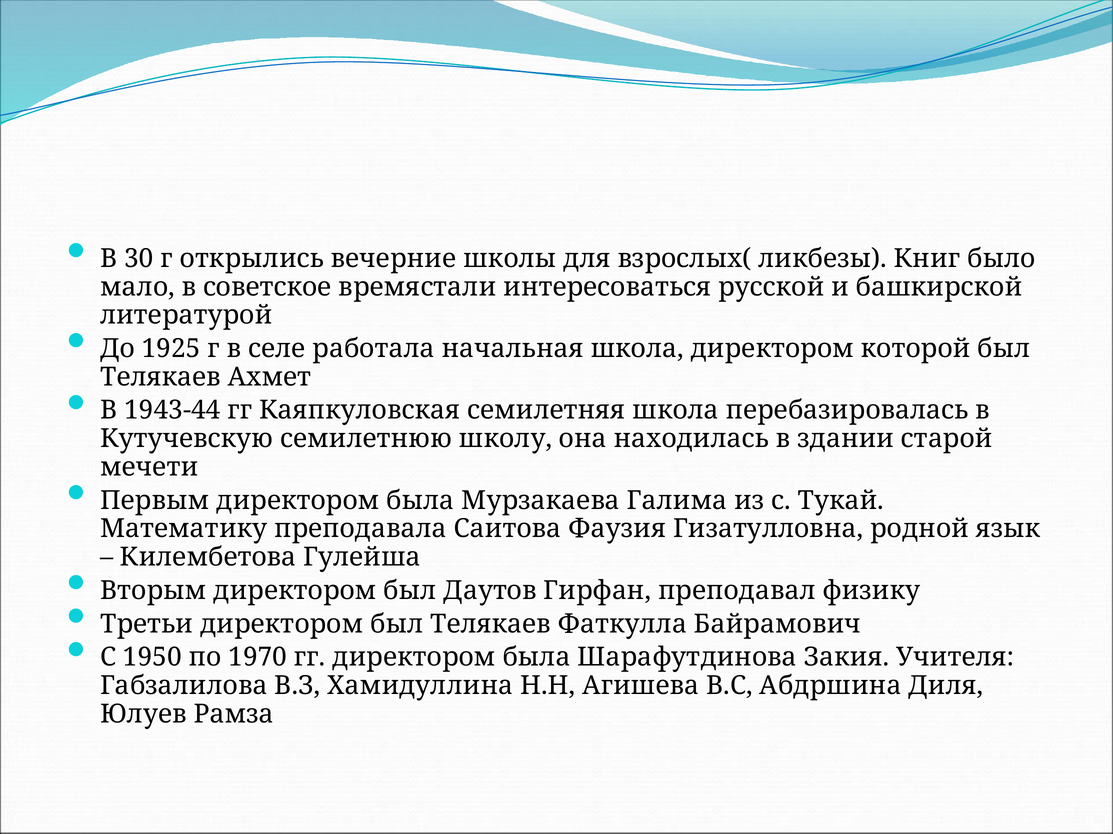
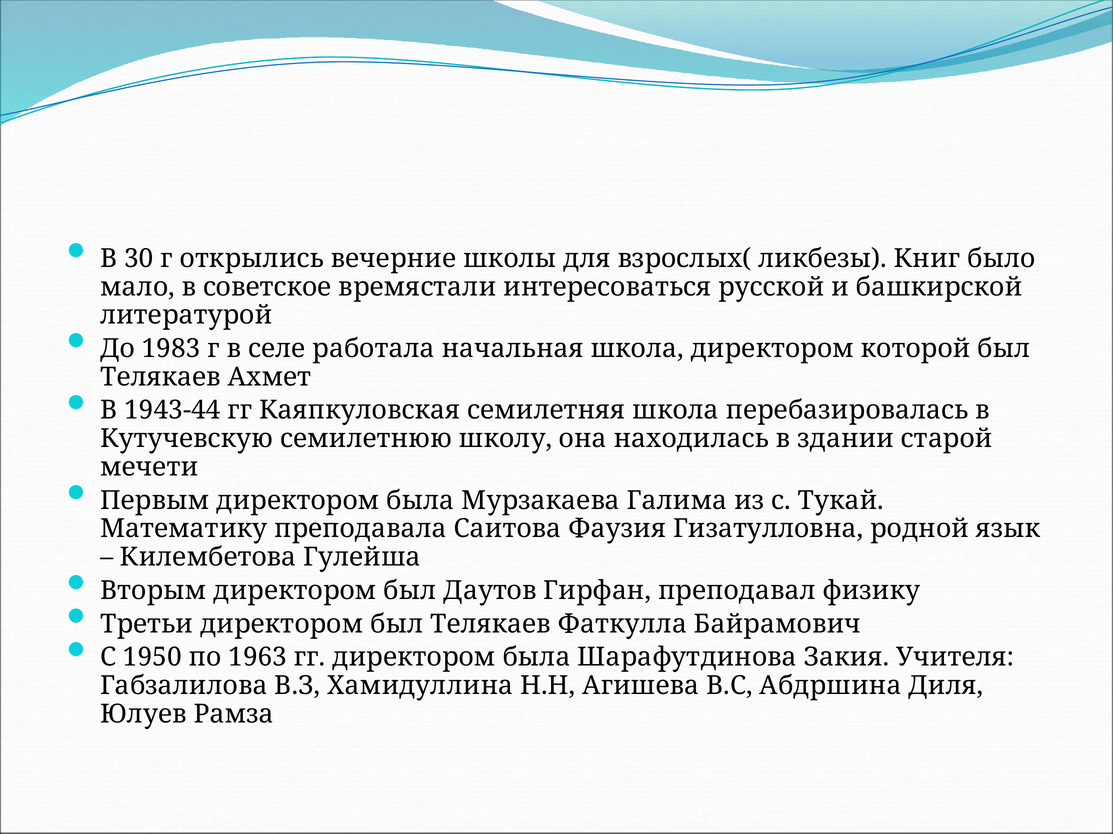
1925: 1925 -> 1983 (171, 349)
1970: 1970 -> 1963 (258, 658)
